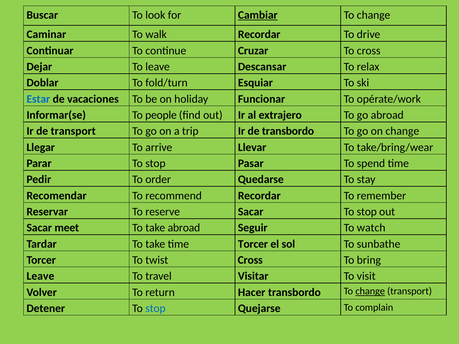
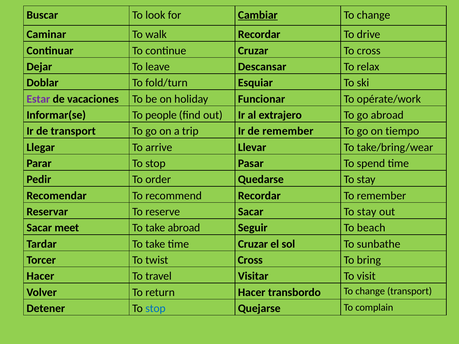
Estar colour: blue -> purple (38, 99)
de transbordo: transbordo -> remember (288, 131)
on change: change -> tiempo (402, 131)
Sacar To stop: stop -> stay (367, 212)
watch: watch -> beach (371, 228)
time Torcer: Torcer -> Cruzar (253, 244)
Leave: Leave -> Hacer (40, 276)
change underline: present -> none (370, 291)
